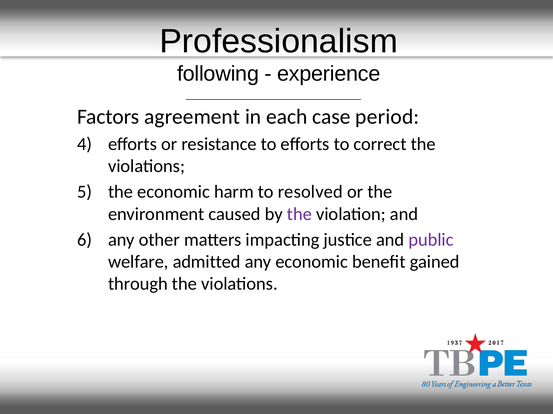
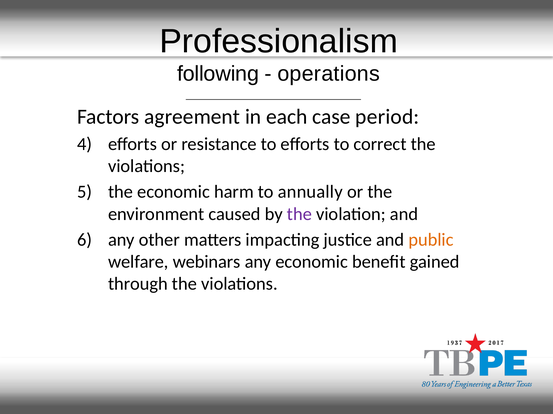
experience: experience -> operations (329, 74)
resolved: resolved -> annually (310, 192)
public colour: purple -> orange (431, 240)
admitted: admitted -> webinars (207, 262)
